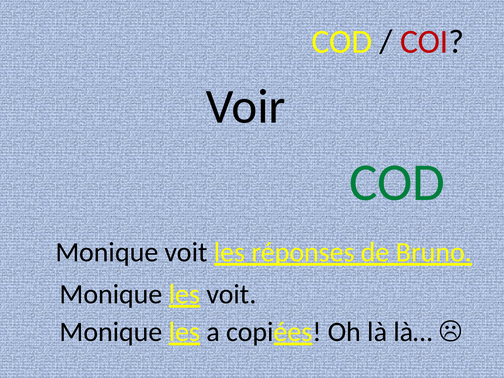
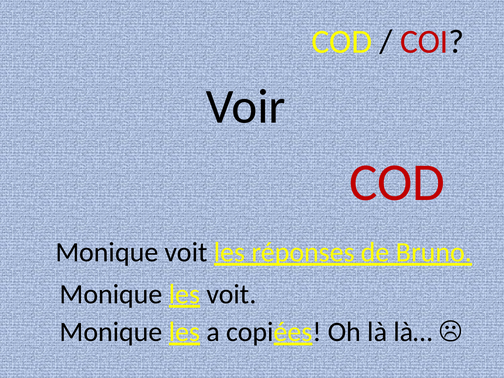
COD colour: green -> red (397, 183)
